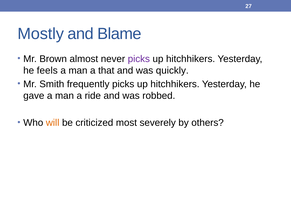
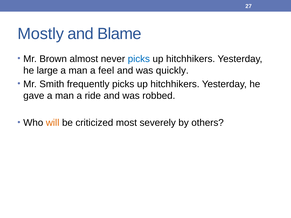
picks colour: purple -> blue (139, 59)
feels: feels -> large (47, 71)
that: that -> feel (106, 71)
